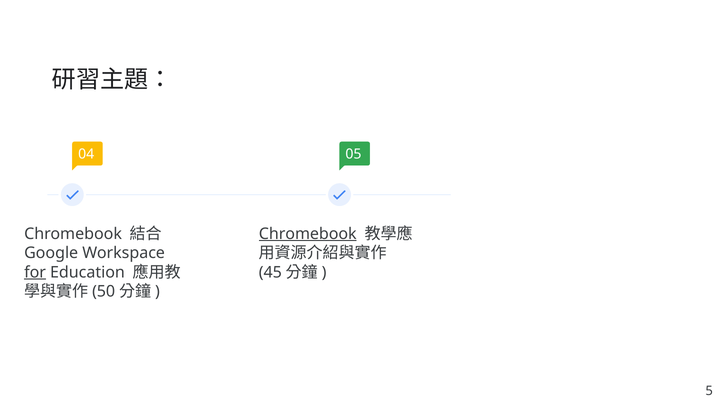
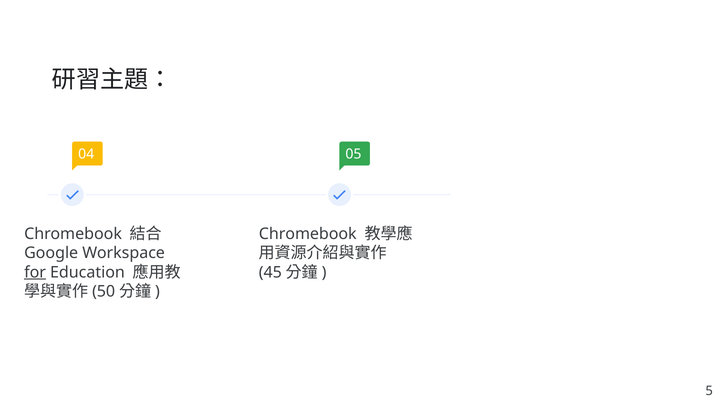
Chromebook underline: present -> none (308, 234)
